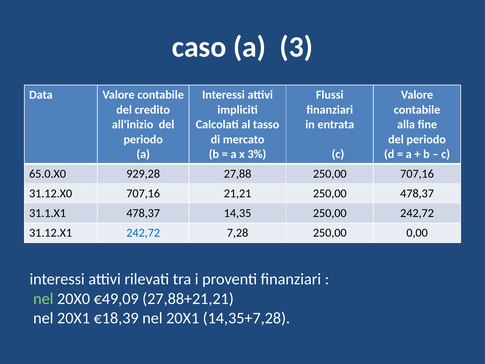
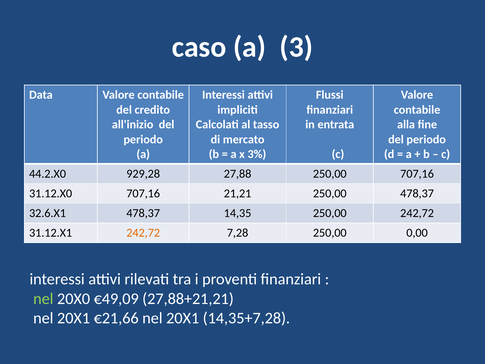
65.0.X0: 65.0.X0 -> 44.2.X0 (48, 174)
31.1.X1: 31.1.X1 -> 32.6.X1 (48, 213)
242,72 colour: blue -> orange (143, 233)
€18,39: €18,39 -> €21,66 (116, 318)
